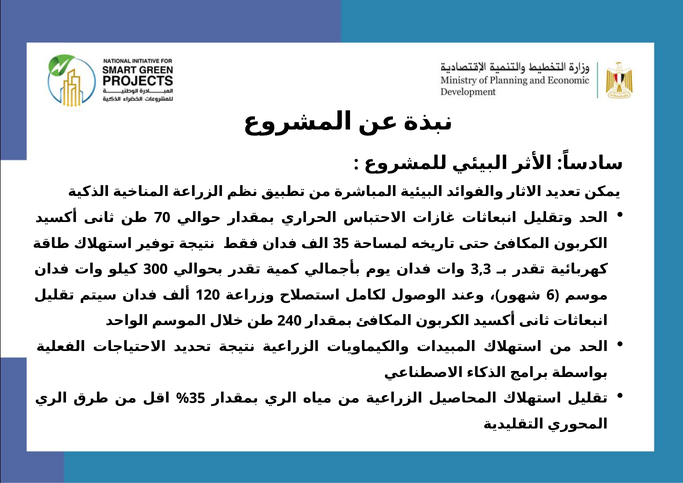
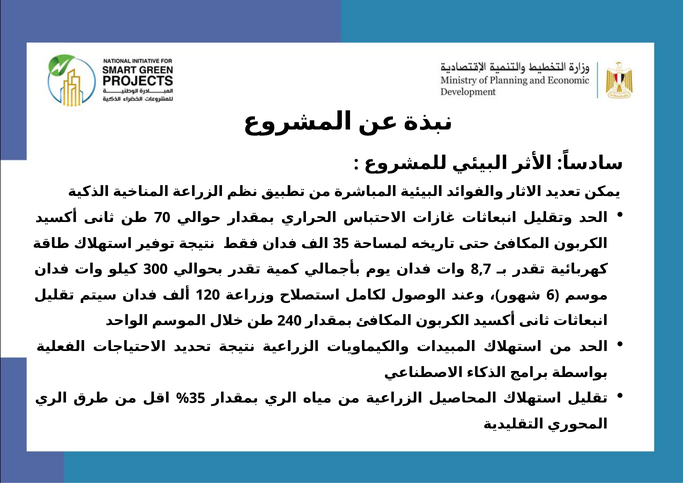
3,3: 3,3 -> 8,7 (481, 269)
